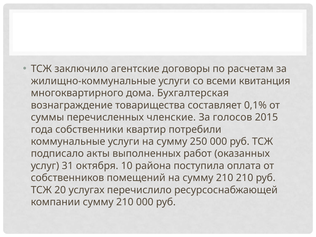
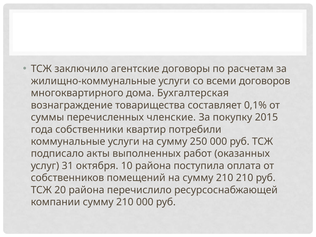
квитанция: квитанция -> договоров (265, 81)
голосов: голосов -> покупку (232, 117)
20 услугах: услугах -> района (86, 190)
